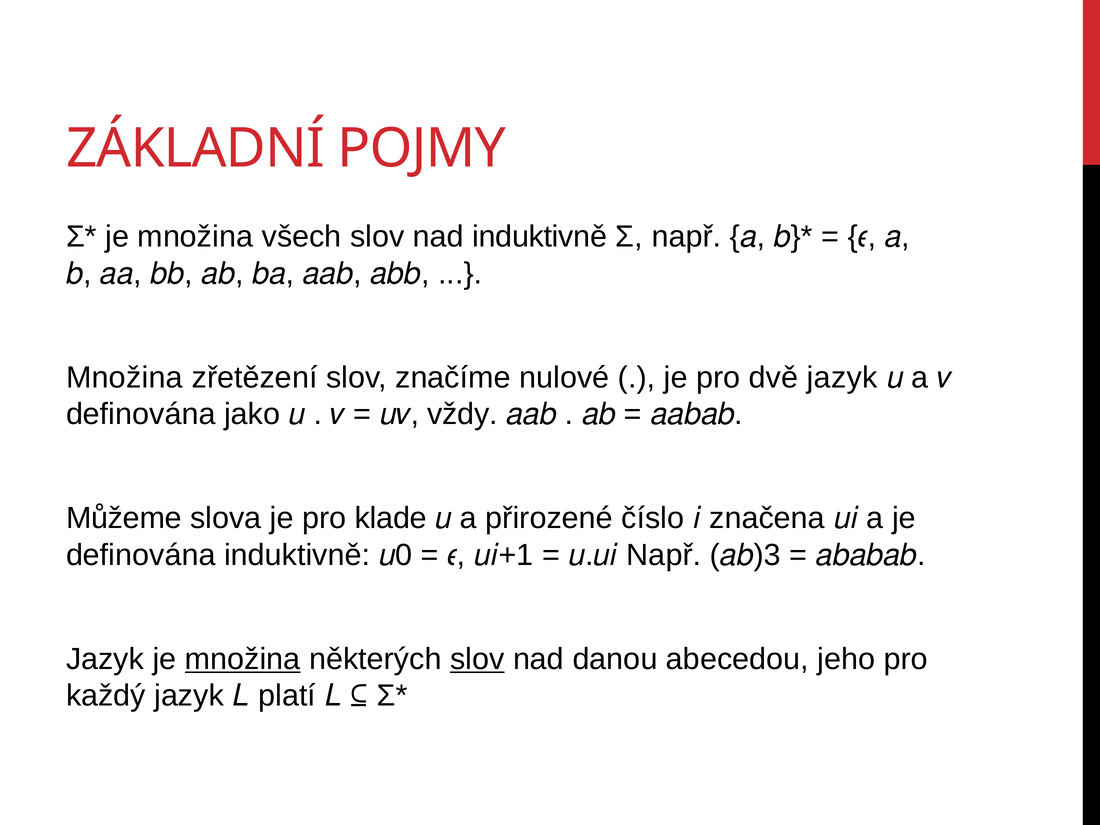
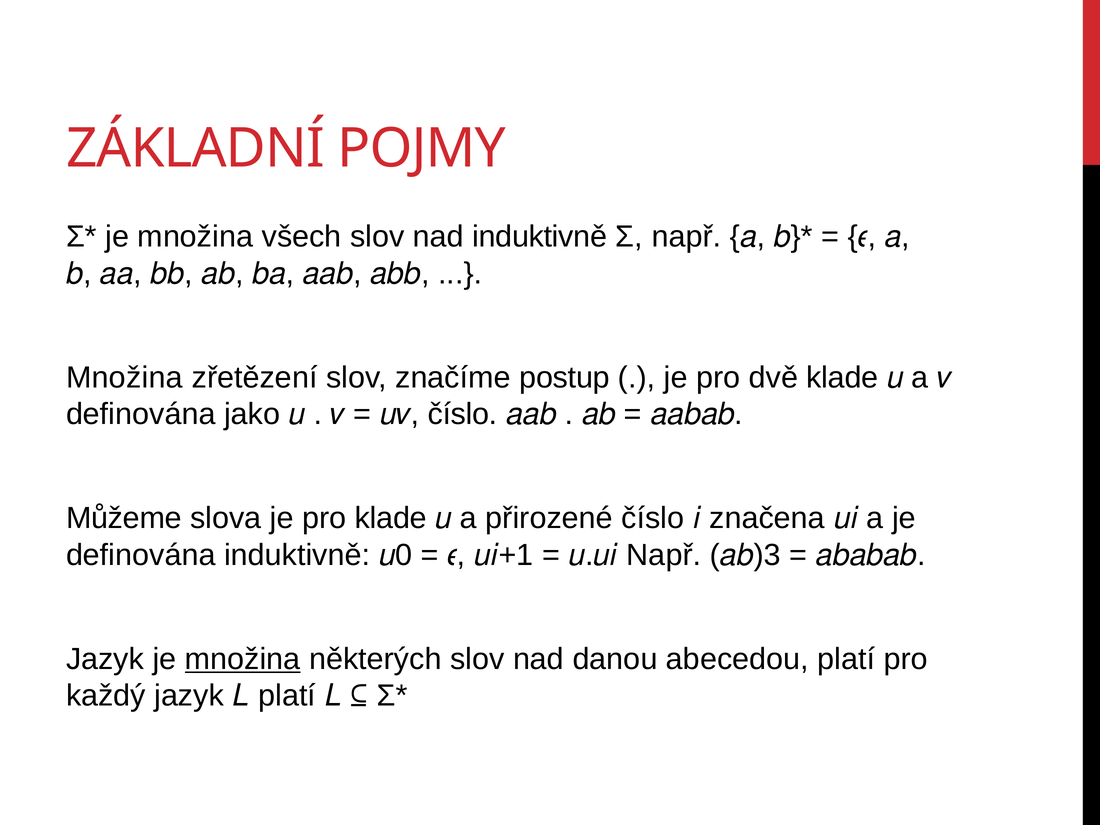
nulové: nulové -> postup (565, 378)
dvě jazyk: jazyk -> klade (842, 378)
vždy: vždy -> číslo (463, 414)
slov underline: present -> none (477, 659)
abecedou jeho: jeho -> platí (846, 659)
